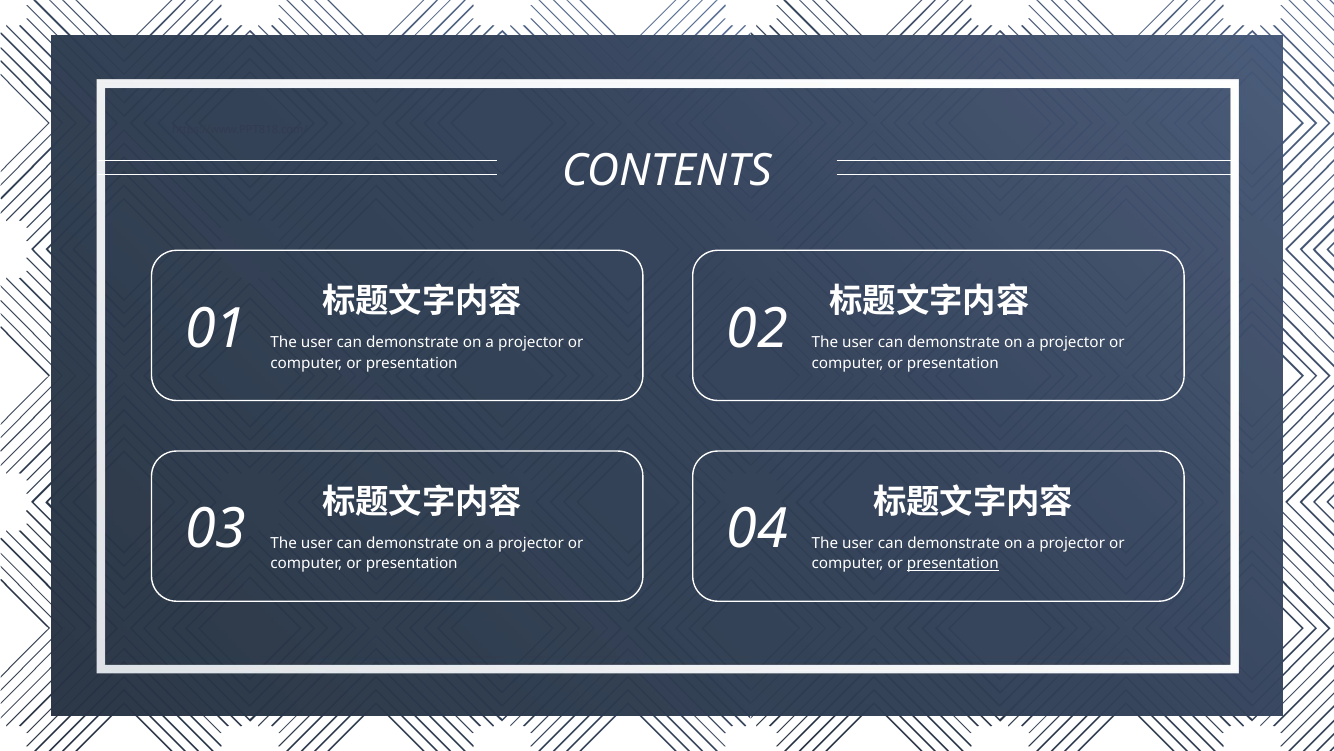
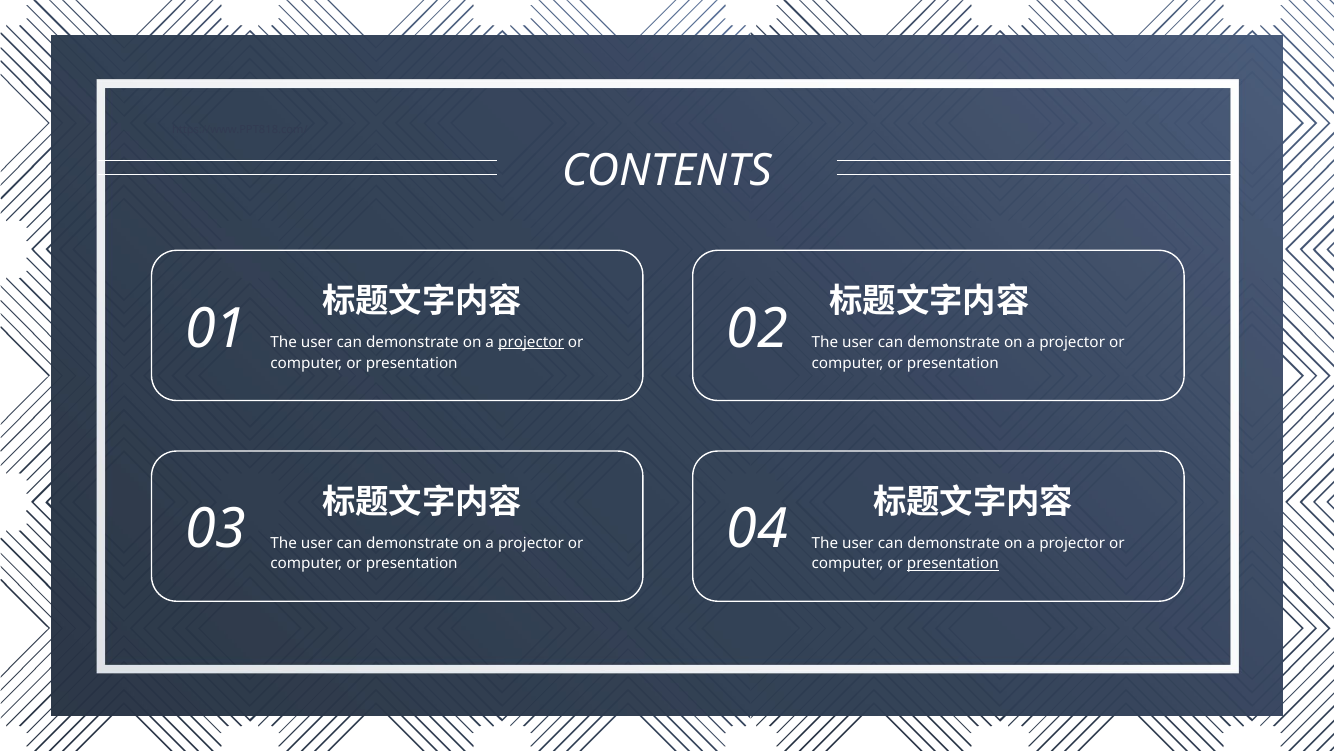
projector underline: none -> present (531, 342)
